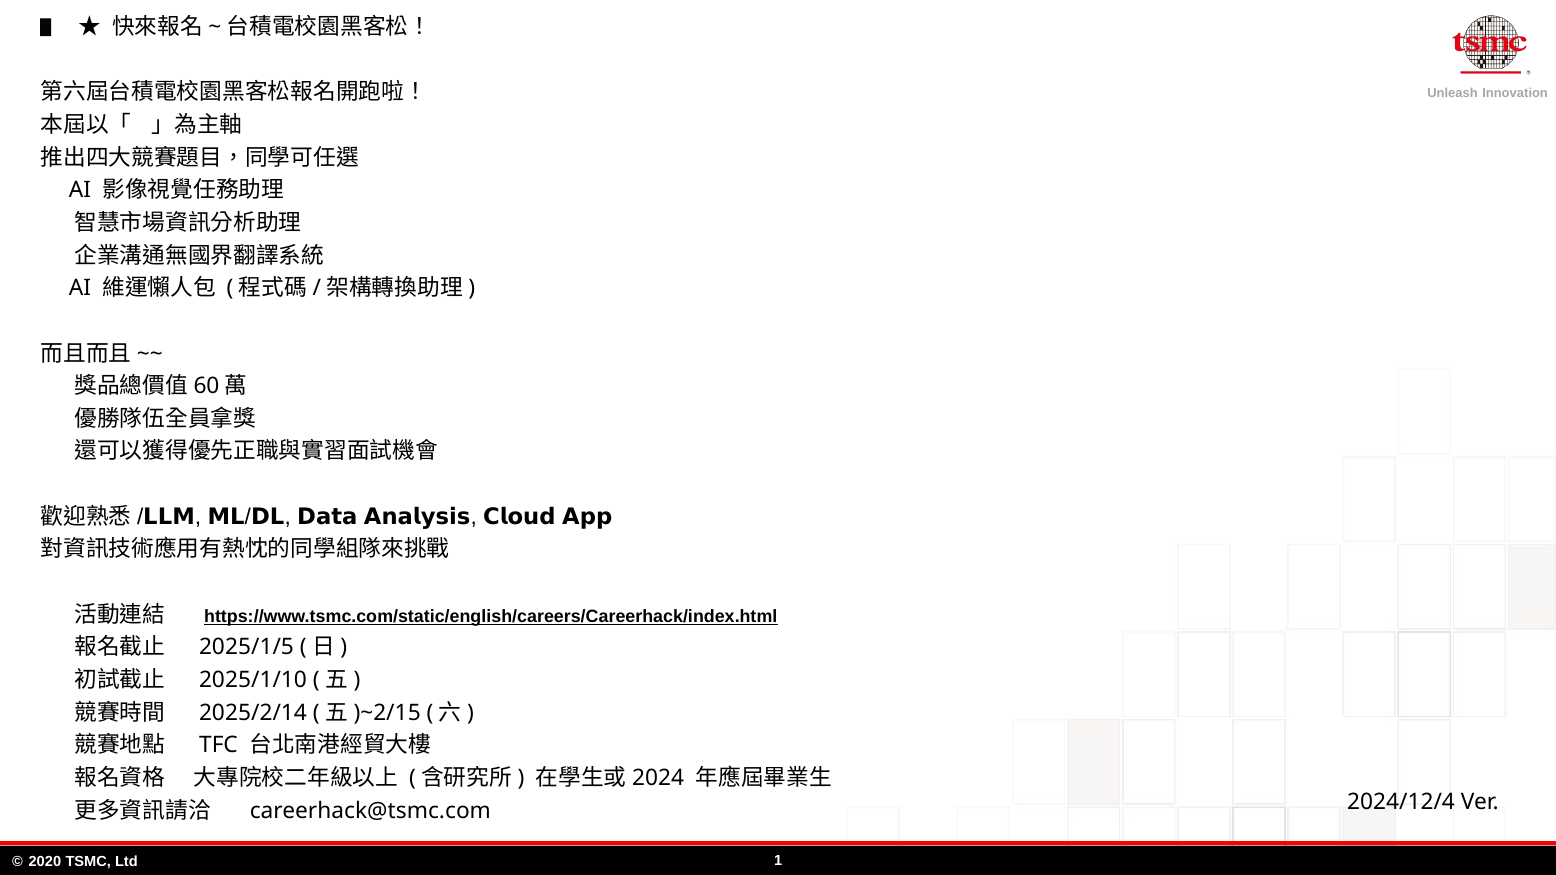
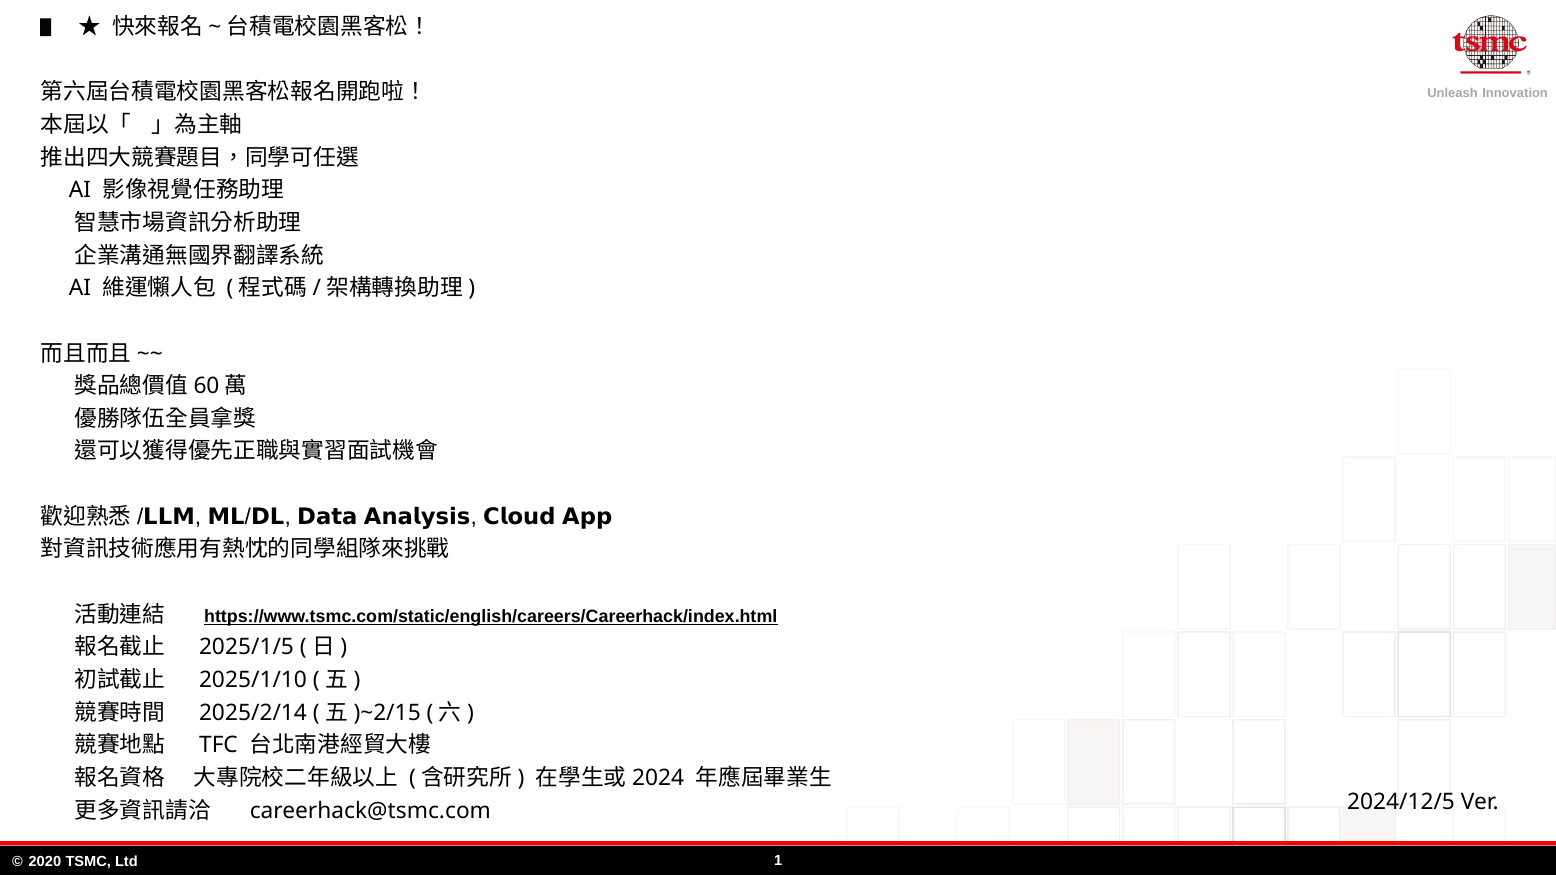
2024/12/4: 2024/12/4 -> 2024/12/5 (1401, 803)
